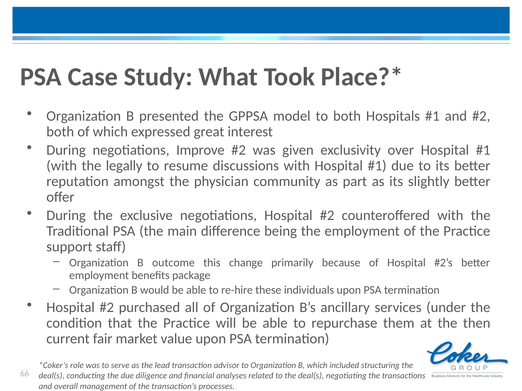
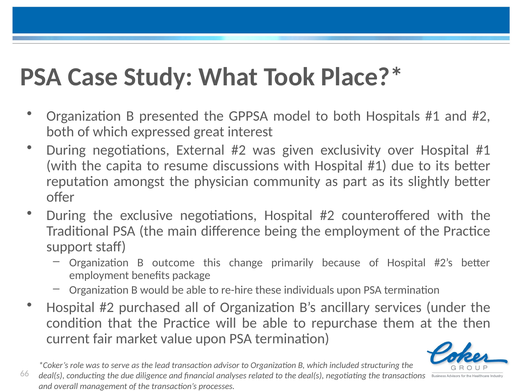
Improve: Improve -> External (200, 150)
legally: legally -> capita (124, 166)
